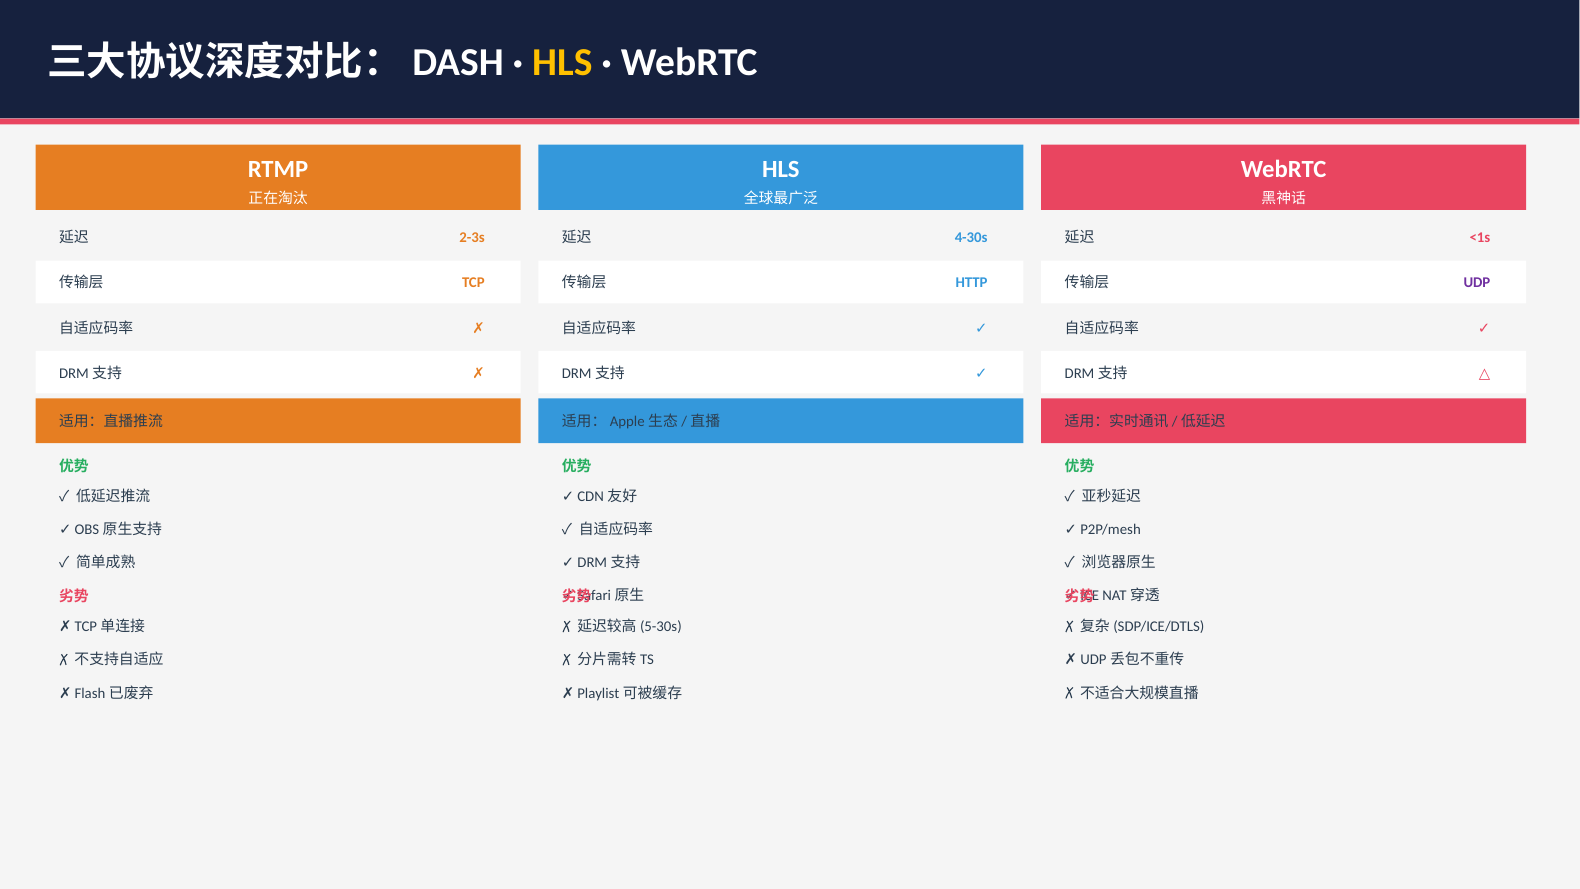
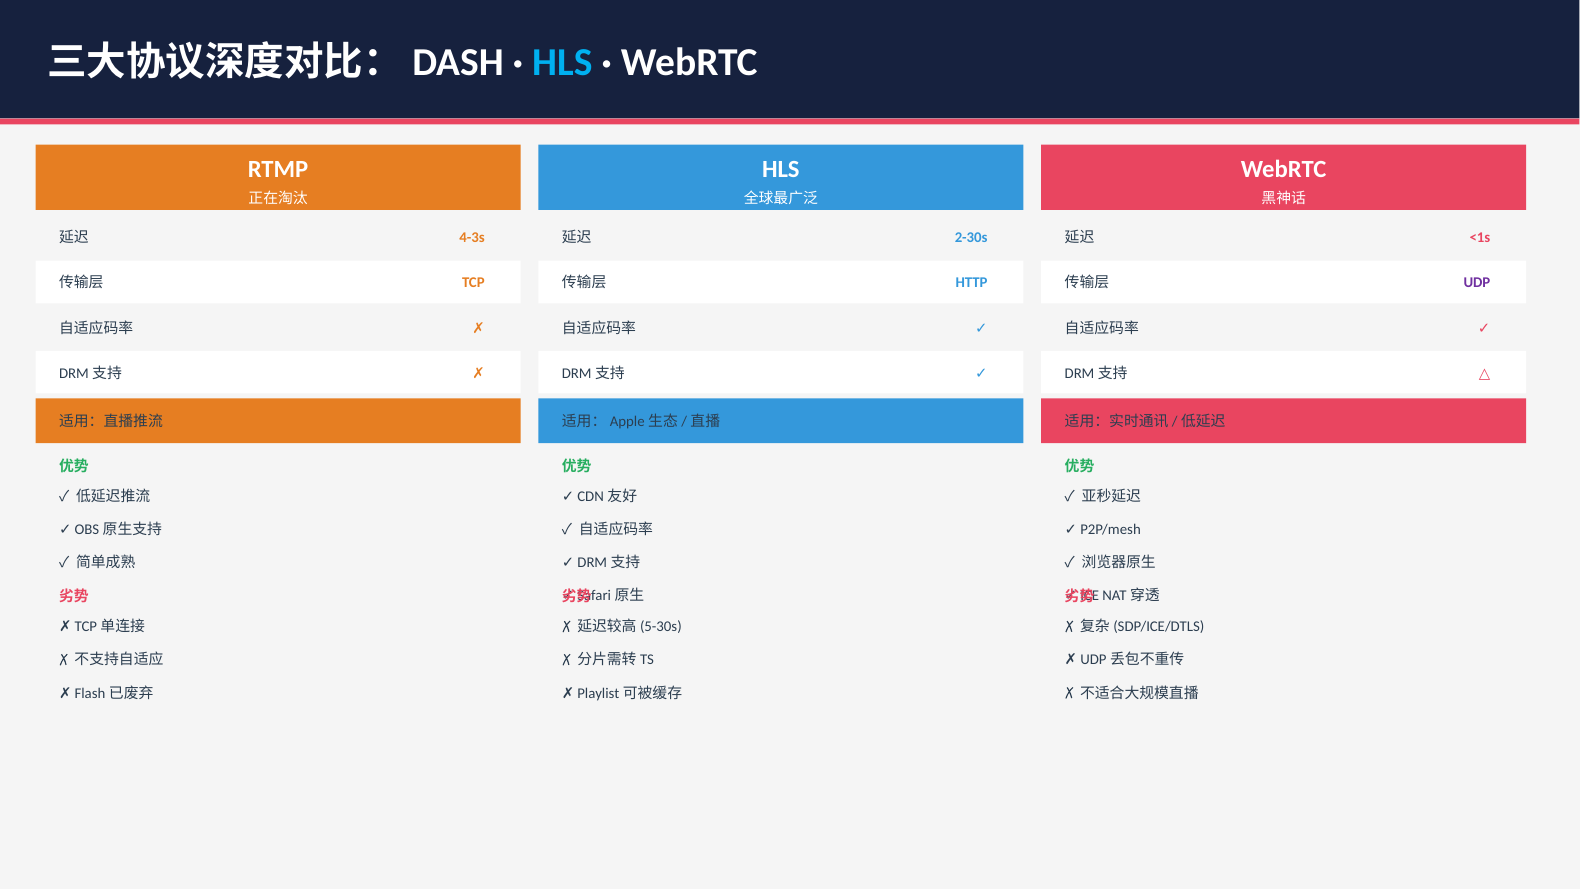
HLS colour: yellow -> light blue (562, 62)
2-3s: 2-3s -> 4-3s (472, 238)
4-30s: 4-30s -> 2-30s (971, 238)
